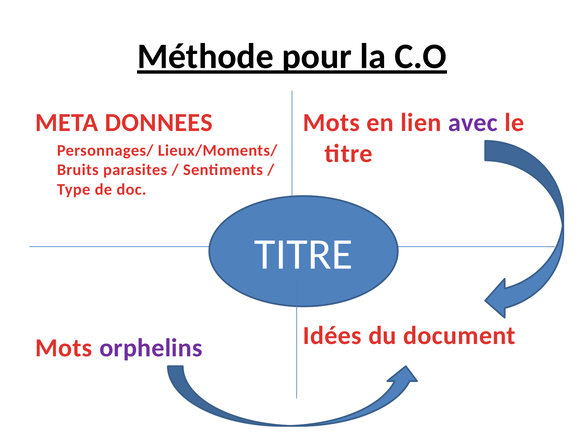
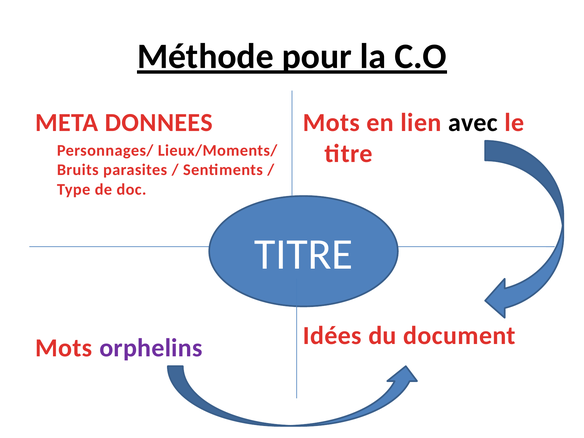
avec colour: purple -> black (473, 123)
